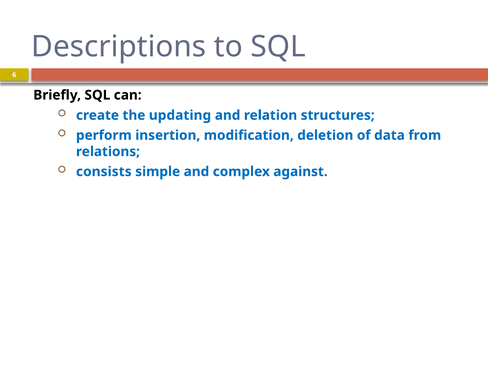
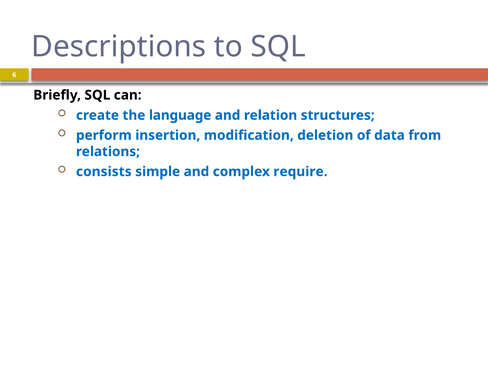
updating: updating -> language (180, 115)
against: against -> require (300, 172)
